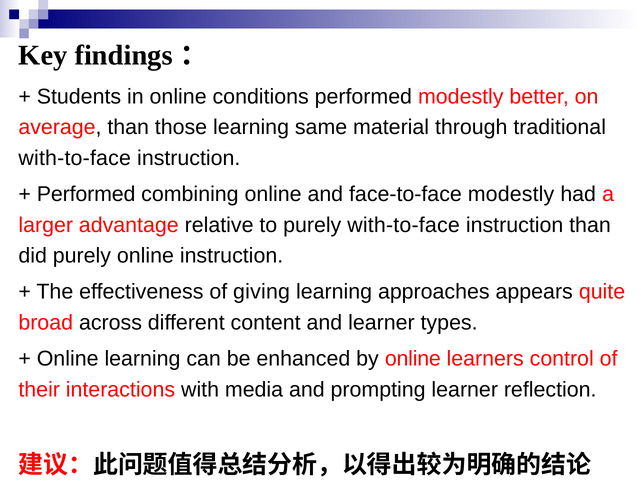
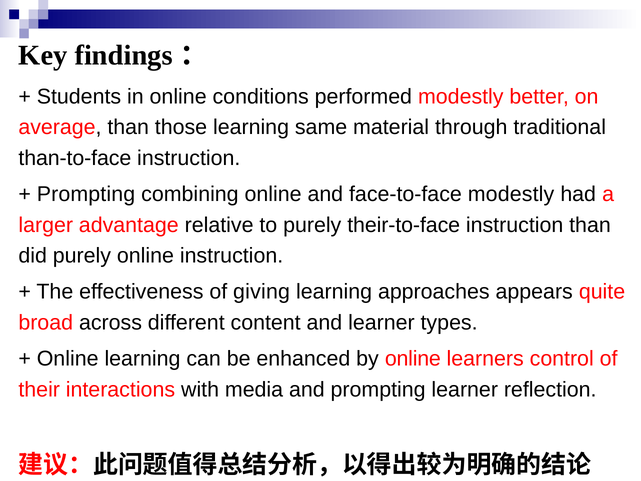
with-to-face: with-to-face -> than-to-face (75, 158)
Performed: Performed -> Prompting (86, 194)
purely with-to-face: with-to-face -> their-to-face (404, 225)
